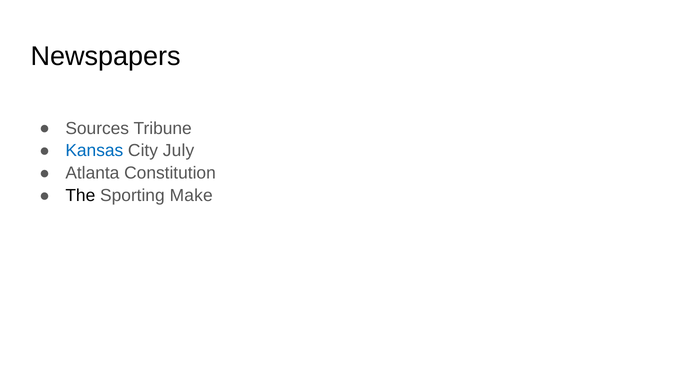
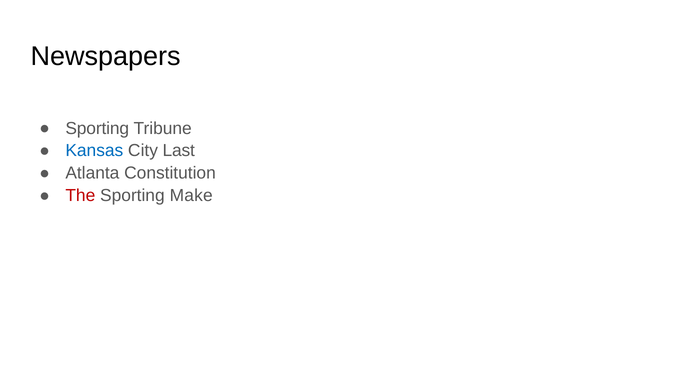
Sources: Sources -> Sporting (97, 128)
July: July -> Last (179, 151)
The colour: black -> red (80, 195)
